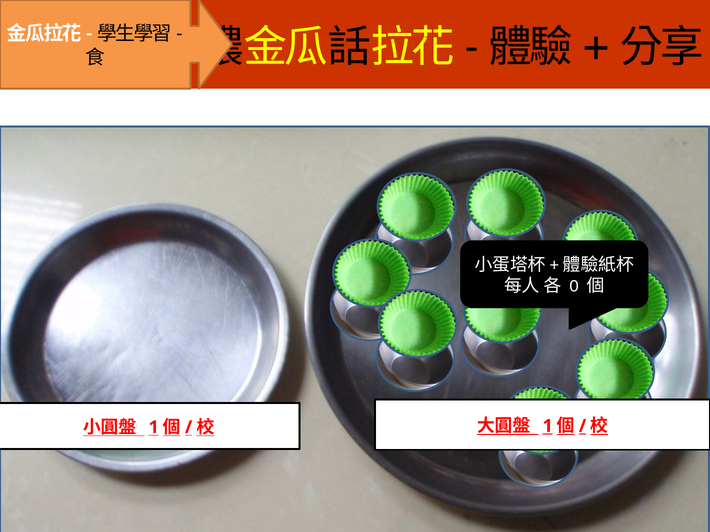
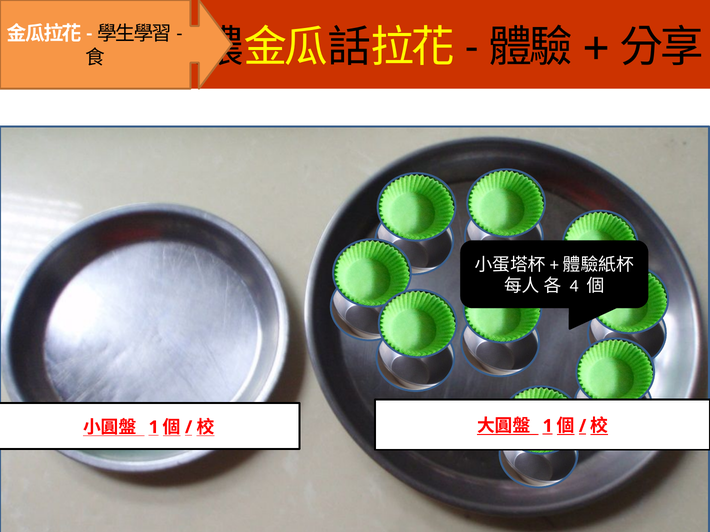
0: 0 -> 4 (574, 286)
